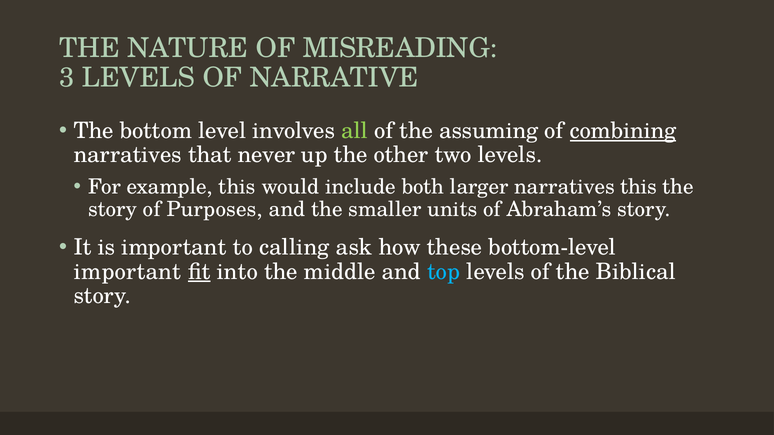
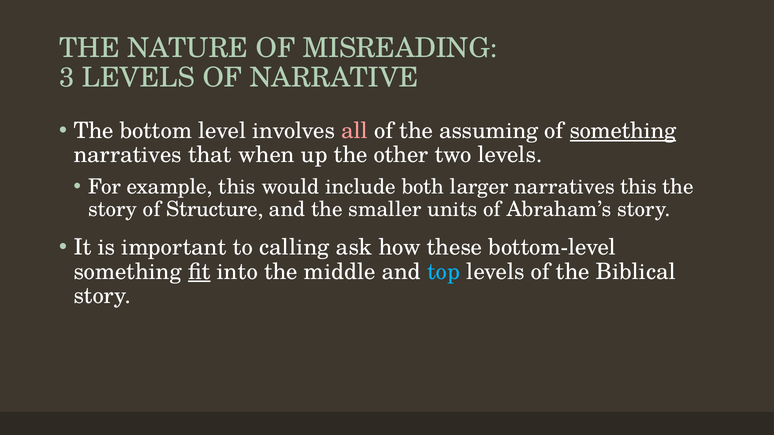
all colour: light green -> pink (355, 131)
of combining: combining -> something (623, 131)
never: never -> when (266, 155)
Purposes: Purposes -> Structure (215, 209)
important: important -> something (128, 272)
